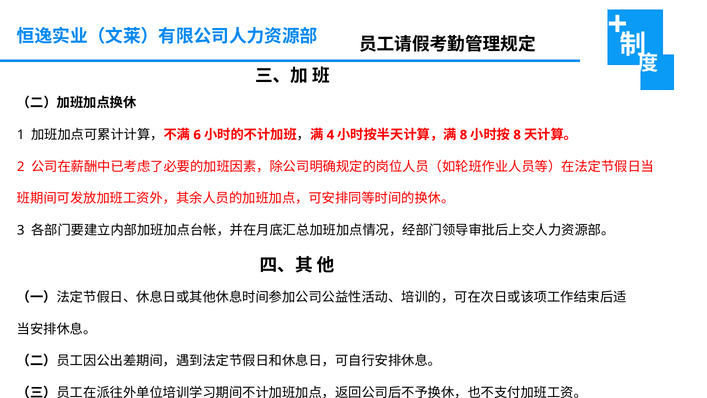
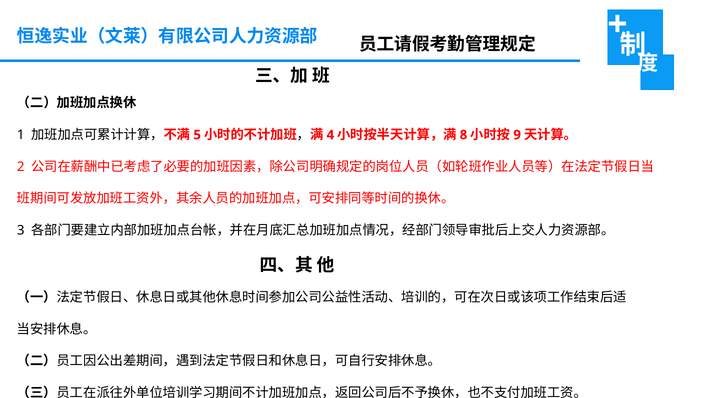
6: 6 -> 5 (197, 135)
8: 8 -> 9 (517, 135)
